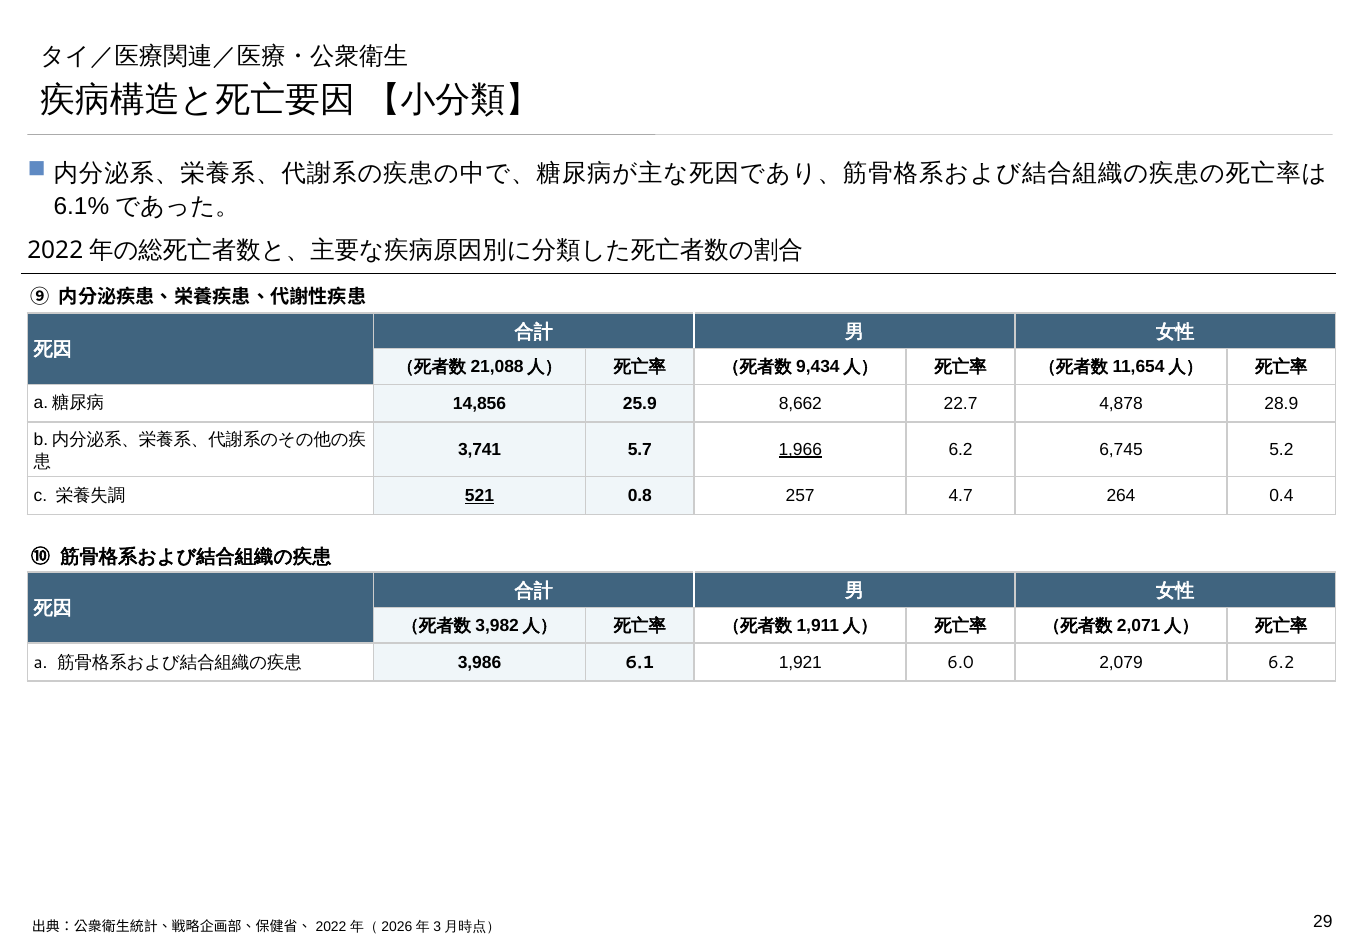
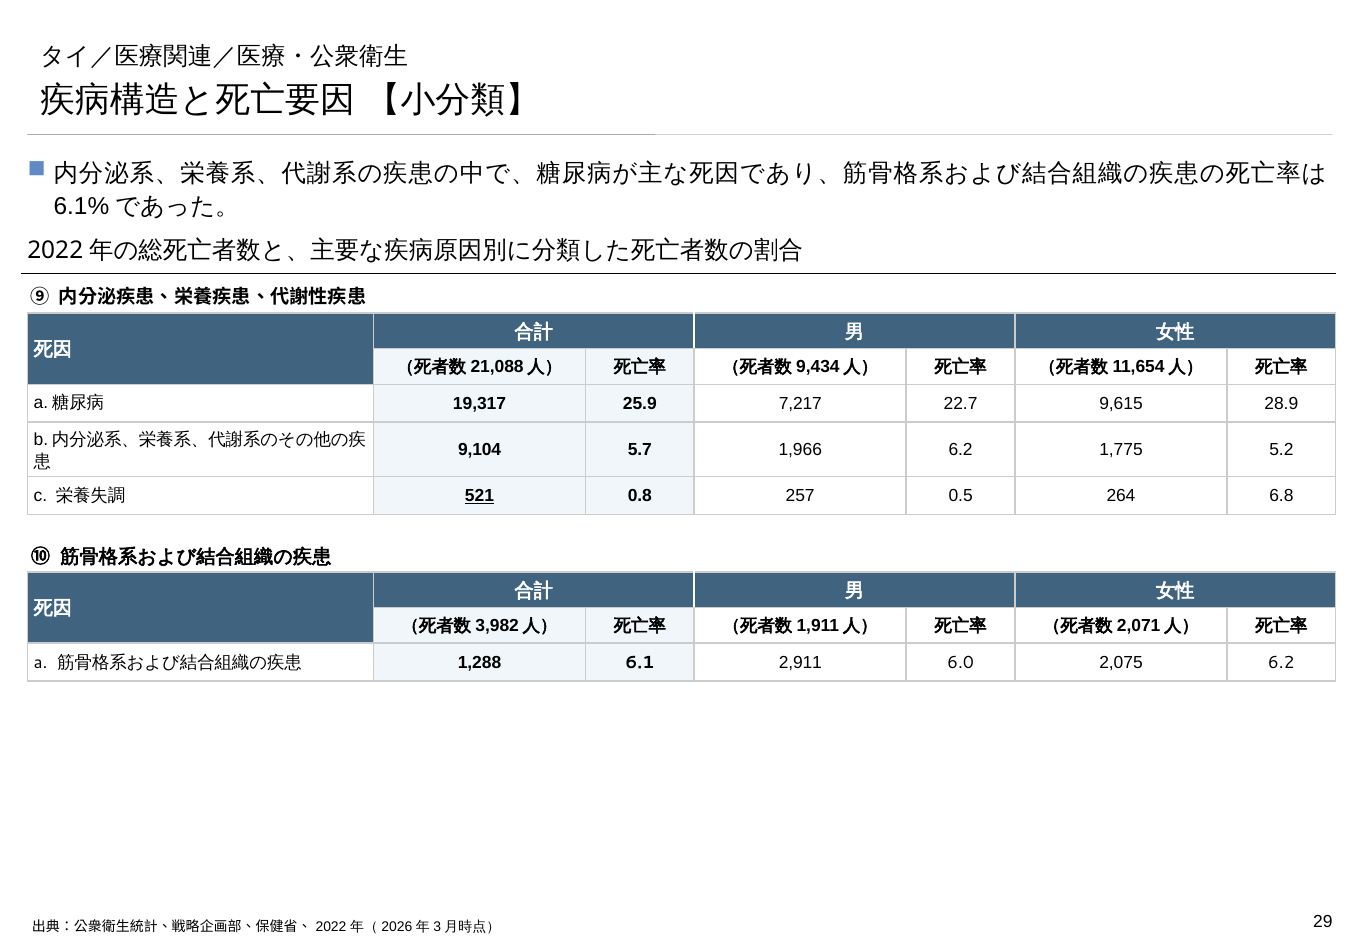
14,856: 14,856 -> 19,317 (480, 403)
8,662: 8,662 -> 7,217 (800, 403)
4,878: 4,878 -> 9,615 (1121, 403)
3,741: 3,741 -> 9,104 (480, 449)
1,966 underline: present -> none (800, 449)
6,745: 6,745 -> 1,775 (1121, 449)
4.7: 4.7 -> 0.5 (961, 495)
0.4: 0.4 -> 6.8 (1281, 495)
3,986: 3,986 -> 1,288 (480, 662)
1,921: 1,921 -> 2,911 (800, 662)
2,079: 2,079 -> 2,075 (1121, 662)
